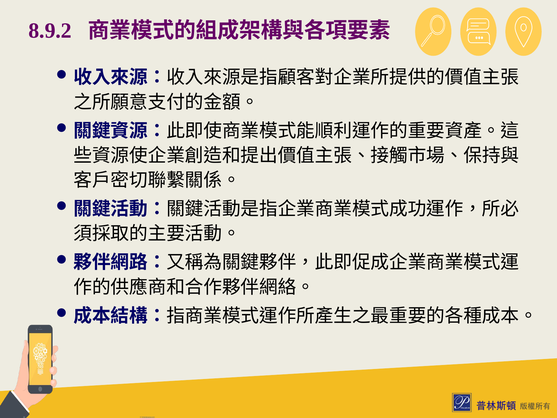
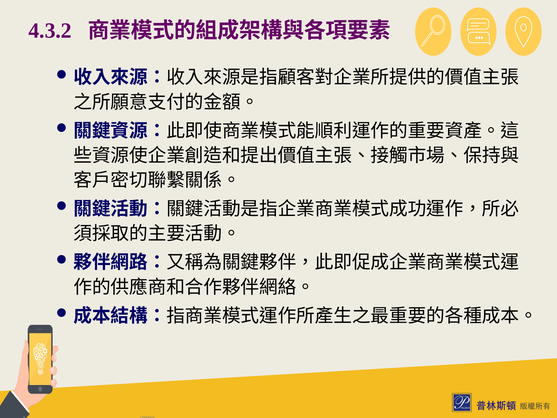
8.9.2: 8.9.2 -> 4.3.2 (50, 31)
